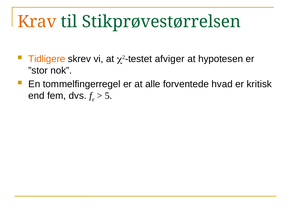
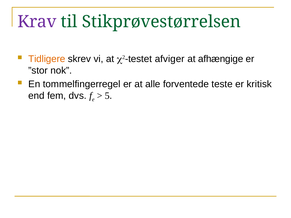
Krav colour: orange -> purple (37, 22)
hypotesen: hypotesen -> afhængige (221, 59)
hvad: hvad -> teste (222, 84)
